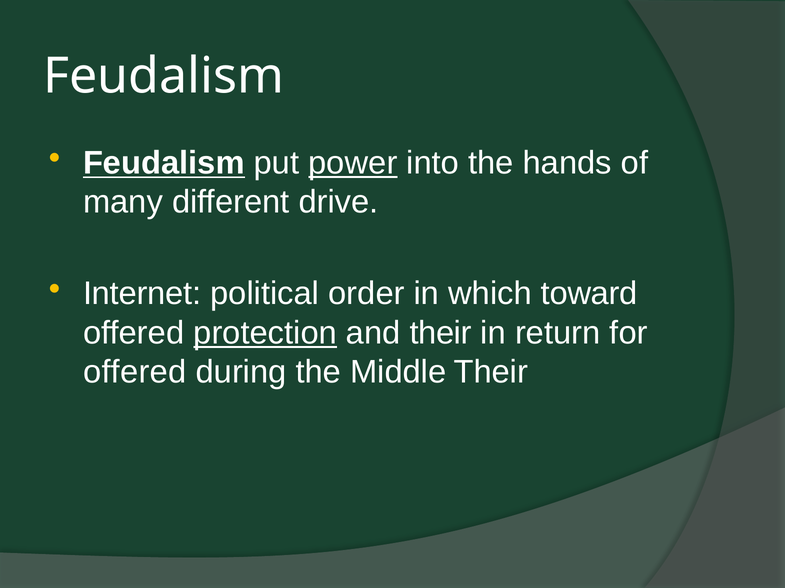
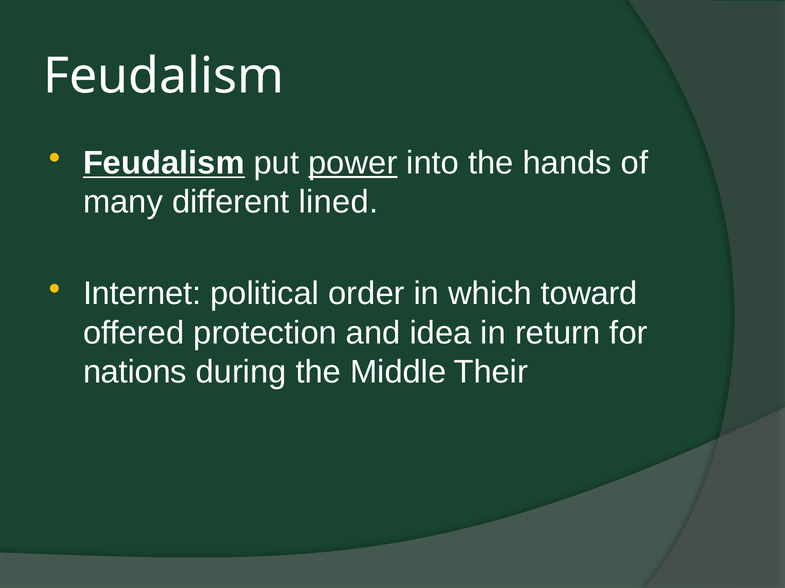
drive: drive -> lined (338, 202)
protection underline: present -> none (265, 333)
and their: their -> idea (441, 333)
offered: offered -> nations (135, 372)
